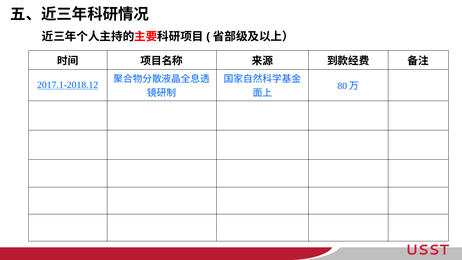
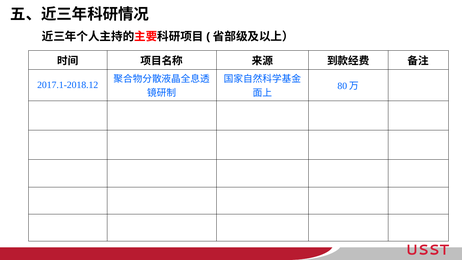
2017.1-2018.12 underline: present -> none (68, 85)
